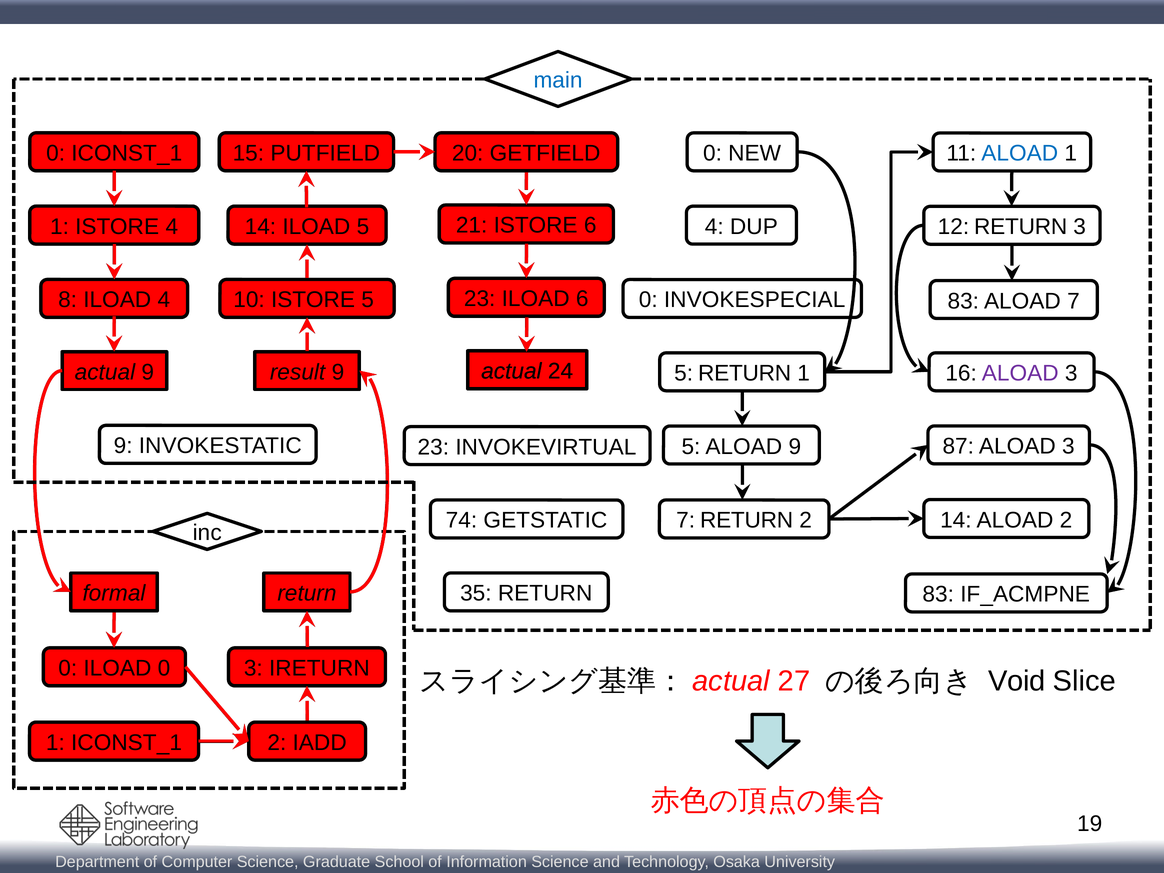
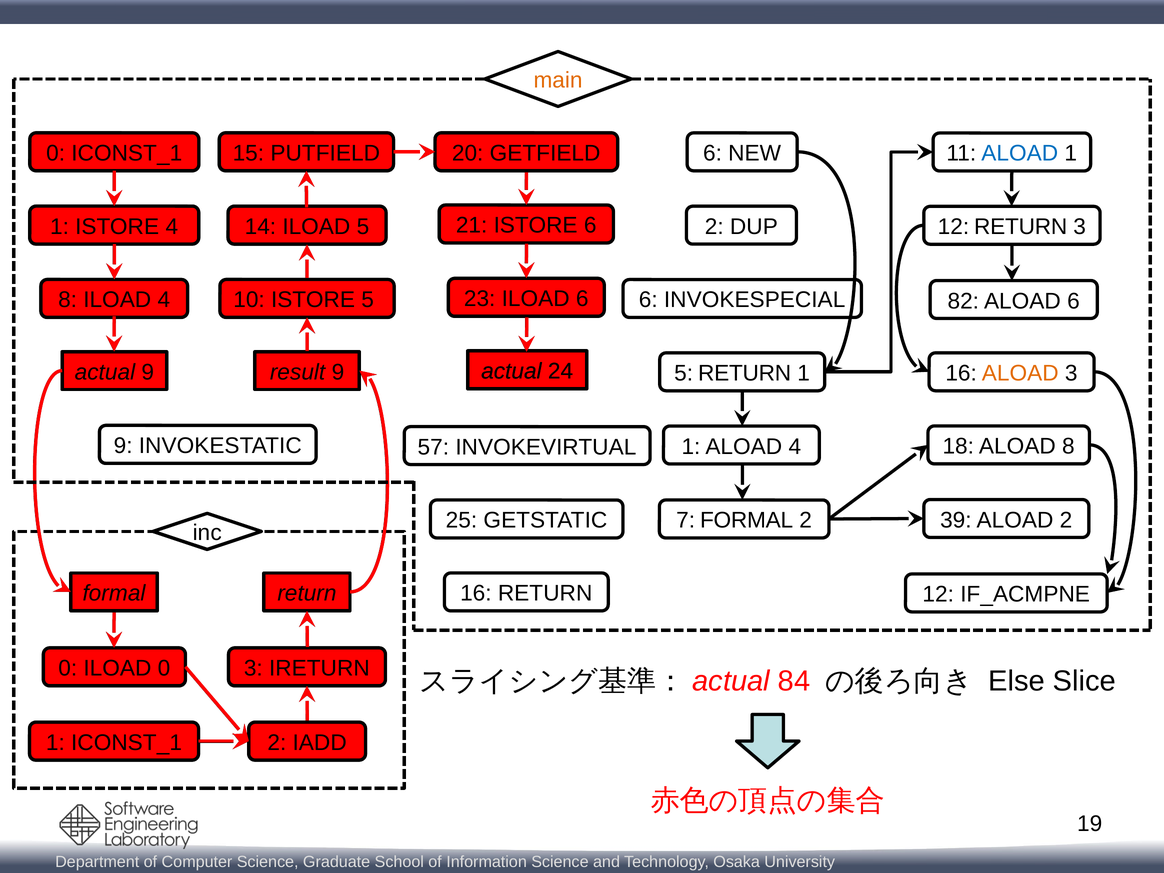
main colour: blue -> orange (558, 81)
0: 0 -> 6 (713, 153)
4: 4 -> 2 (714, 227)
0: 0 -> 6 (648, 300)
83: 83 -> 82 (963, 301)
ALOAD 7: 7 -> 6 (1073, 301)
ALOAD colour: purple -> orange (1020, 373)
87: 87 -> 18 (958, 446)
3: 3 -> 8 (1068, 446)
5: 5 -> 1 (691, 447)
ALOAD 9: 9 -> 4 (795, 447)
23: 23 -> 57 (433, 447)
14: 14 -> 39 (956, 520)
74: 74 -> 25 (461, 521)
7 RETURN: RETURN -> FORMAL (747, 521)
35: 35 -> 16 (476, 593)
83: 83 -> 12 (938, 594)
27: 27 -> 84 (794, 681)
Void: Void -> Else (1017, 681)
